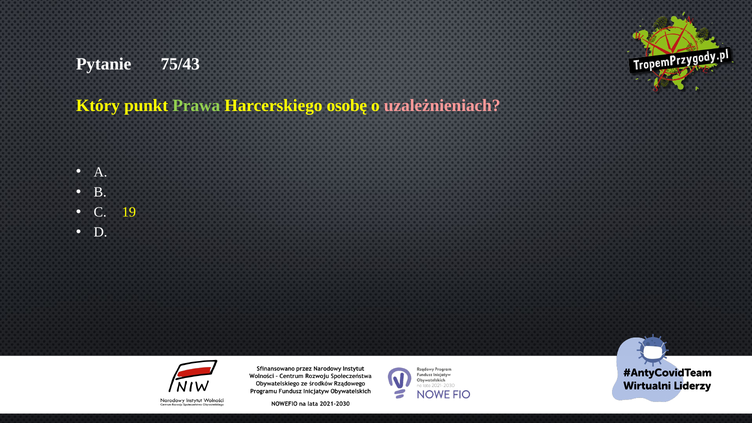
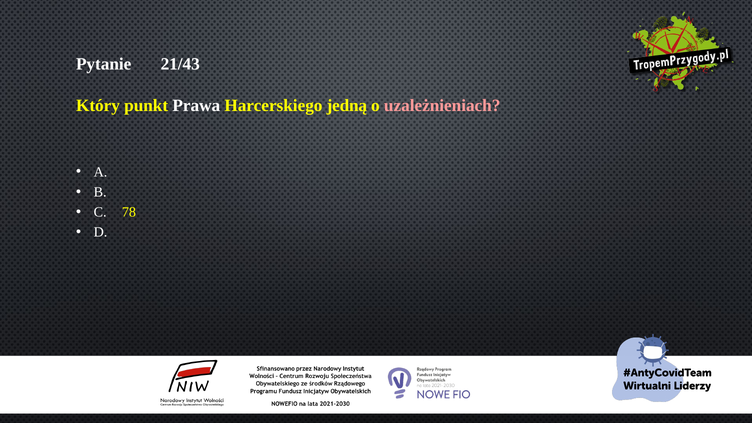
75/43: 75/43 -> 21/43 (180, 64)
Prawa colour: light green -> white (196, 105)
osobę: osobę -> jedną (347, 105)
19: 19 -> 78 (129, 212)
